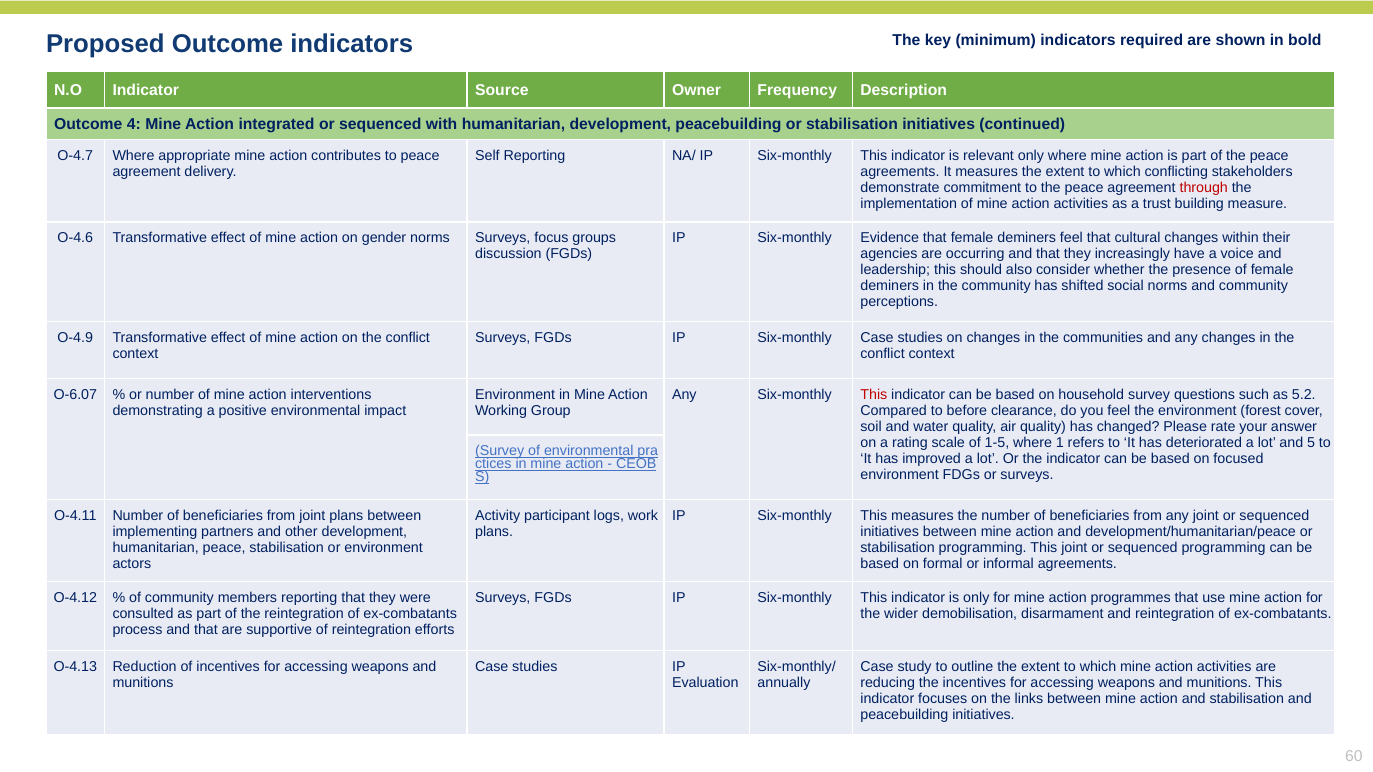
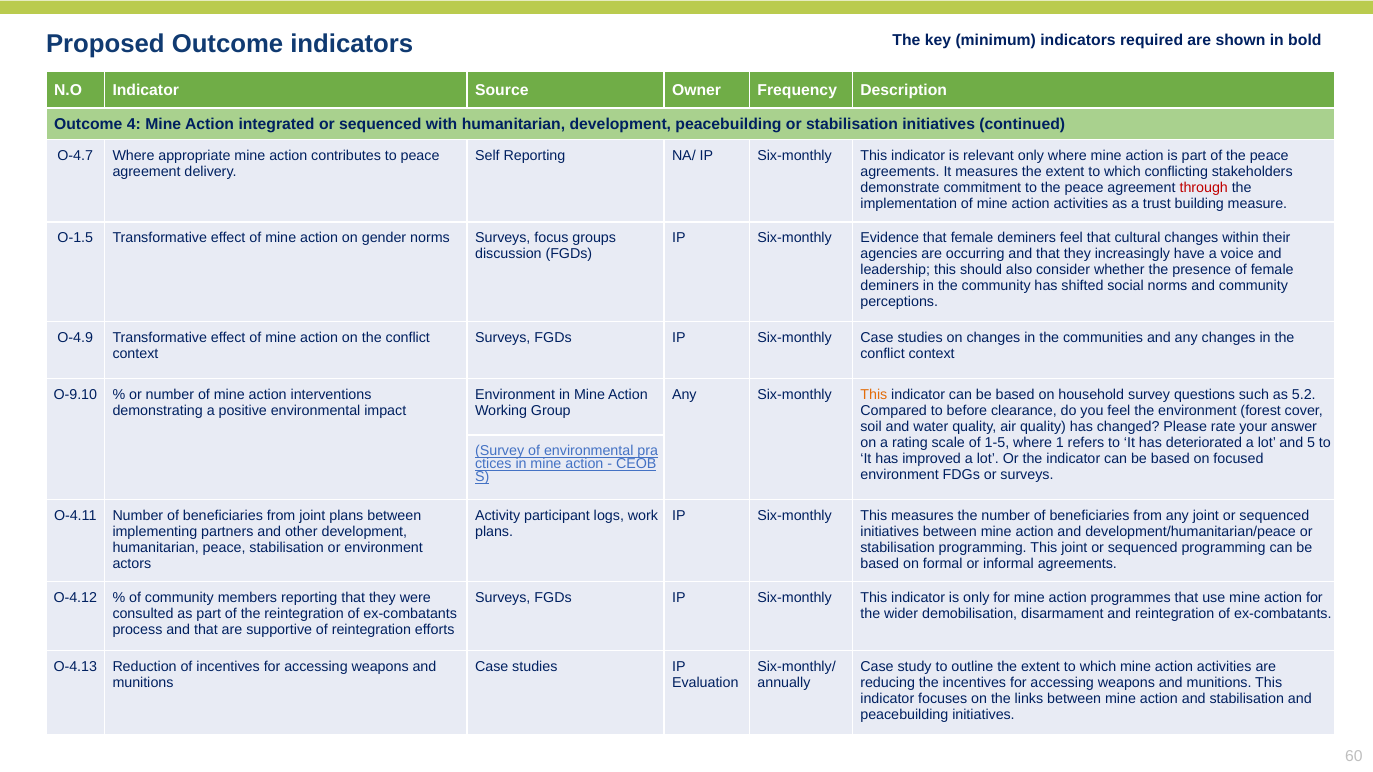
O-4.6: O-4.6 -> O-1.5 (75, 238)
O-6.07: O-6.07 -> O-9.10 (75, 395)
This colour: red -> orange (874, 395)
